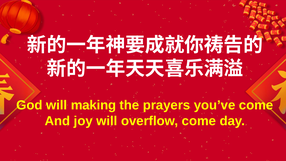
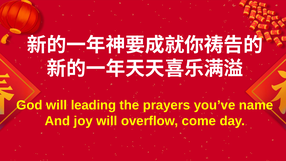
making: making -> leading (93, 105)
you’ve come: come -> name (256, 105)
